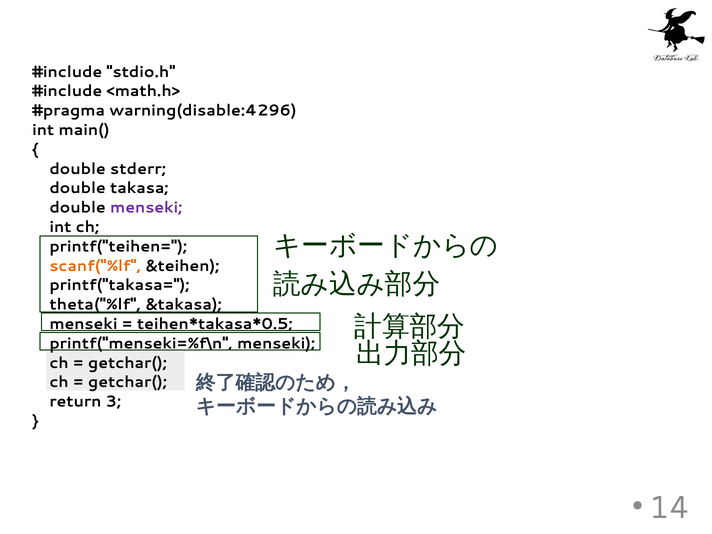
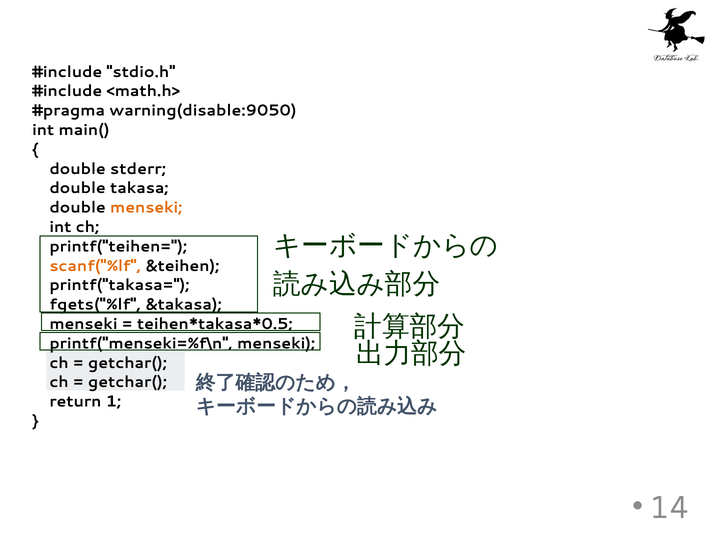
warning(disable:4296: warning(disable:4296 -> warning(disable:9050 (203, 111)
menseki colour: purple -> orange (146, 208)
theta("%lf: theta("%lf -> fgets("%lf (95, 305)
3: 3 -> 1 (114, 402)
